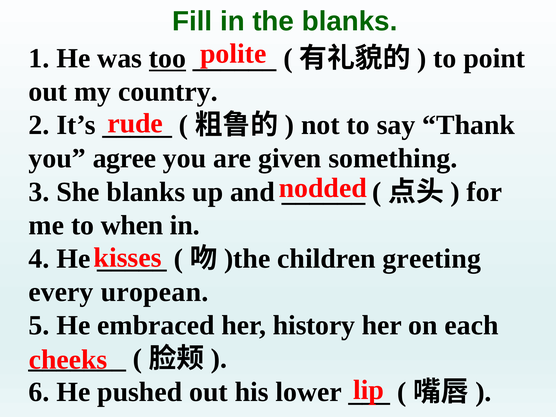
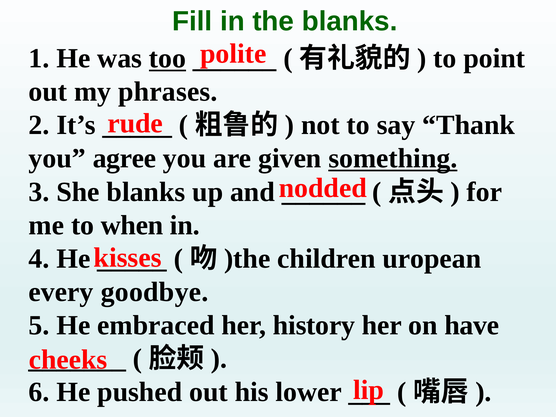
country: country -> phrases (168, 92)
something underline: none -> present (393, 158)
greeting: greeting -> uropean (432, 259)
uropean: uropean -> goodbye (155, 292)
each: each -> have (472, 325)
